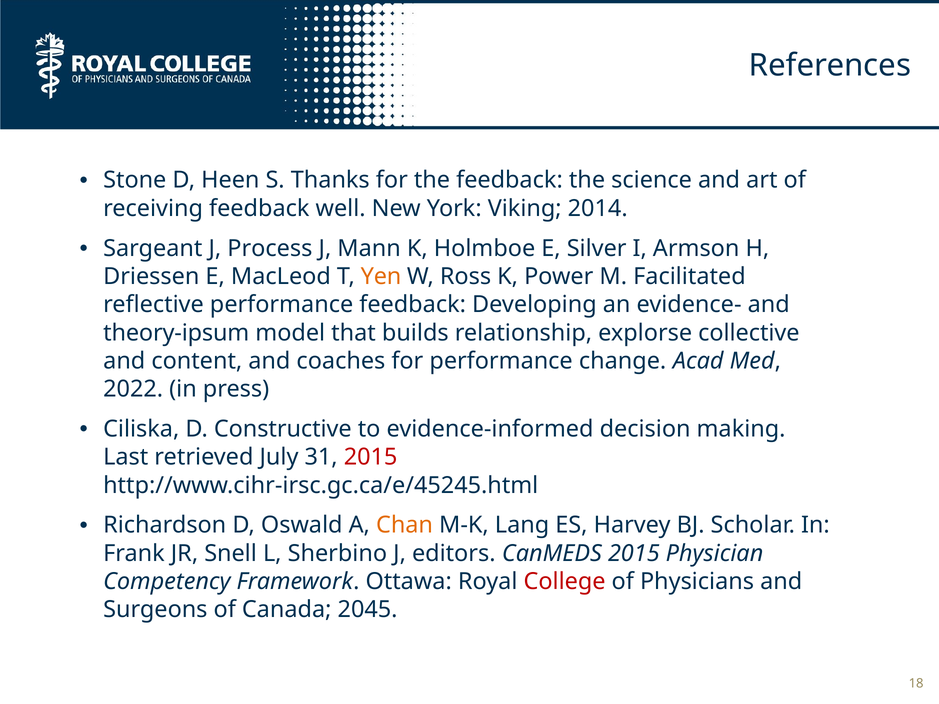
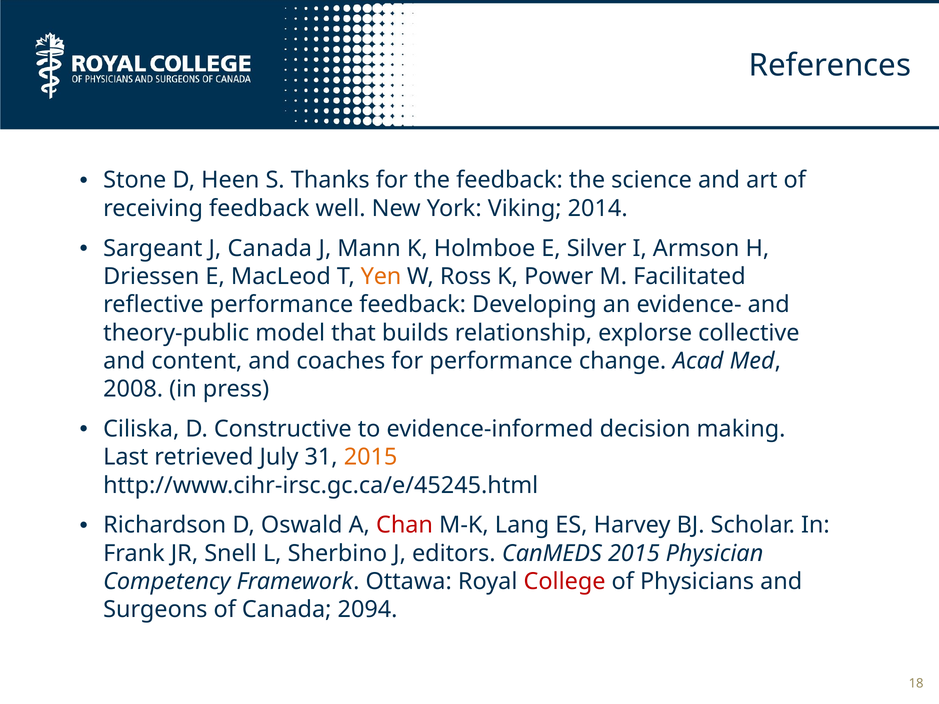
J Process: Process -> Canada (270, 248)
theory-ipsum: theory-ipsum -> theory-public (176, 333)
2022: 2022 -> 2008 (133, 389)
2015 colour: red -> orange (371, 457)
Chan colour: orange -> red (405, 525)
2045: 2045 -> 2094 (368, 610)
